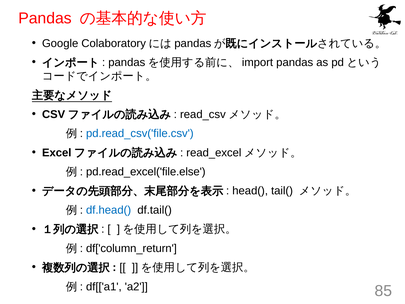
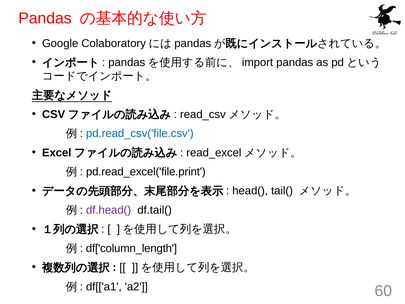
pd.read_excel('file.else: pd.read_excel('file.else -> pd.read_excel('file.print (146, 172)
df.head( colour: blue -> purple (109, 210)
df['column_return: df['column_return -> df['column_length (131, 248)
85: 85 -> 60 (383, 291)
